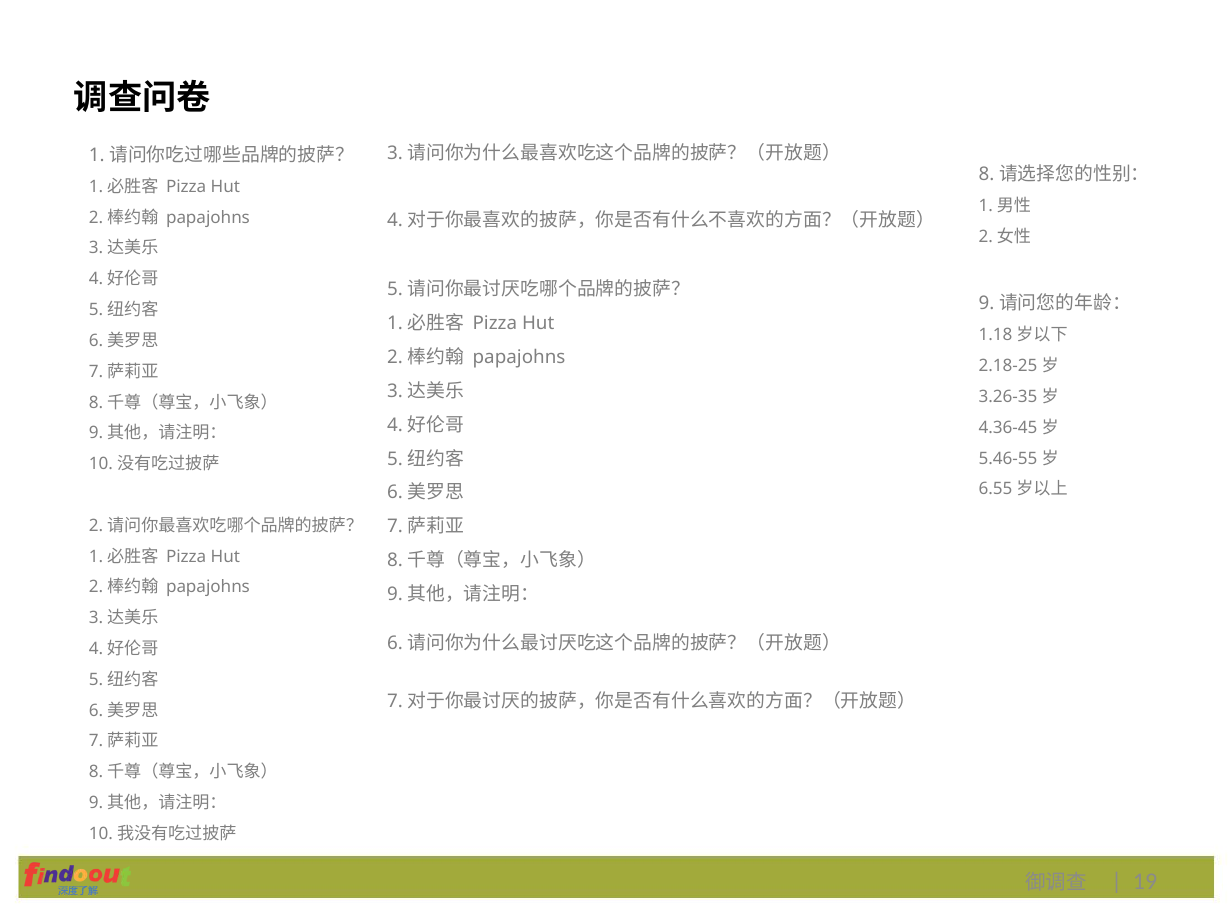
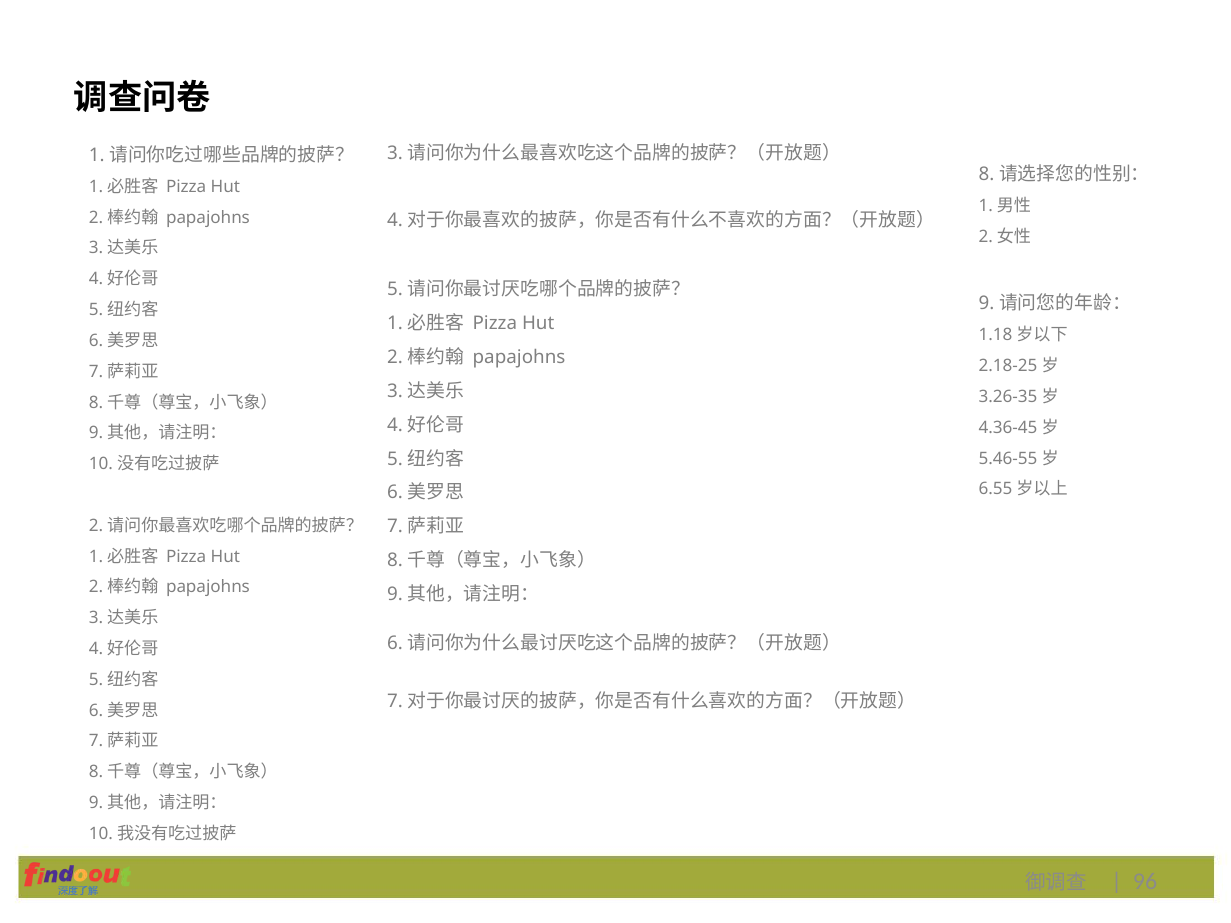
19: 19 -> 96 (1145, 882)
